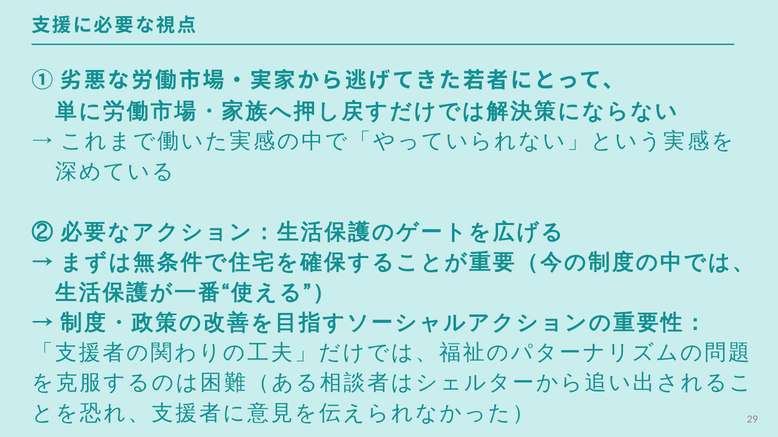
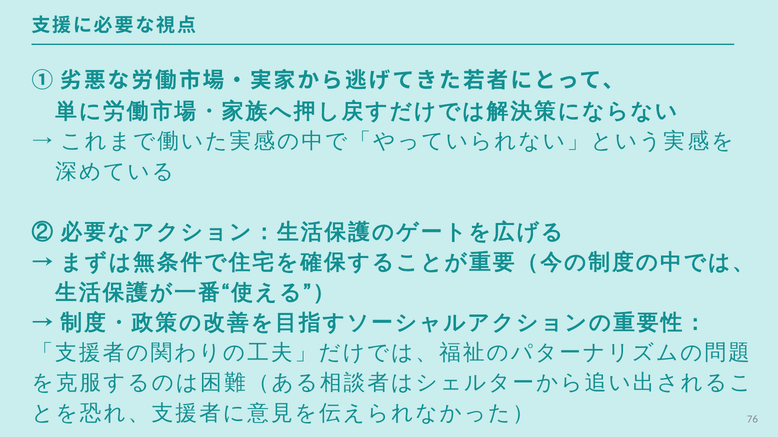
29: 29 -> 76 (752, 420)
